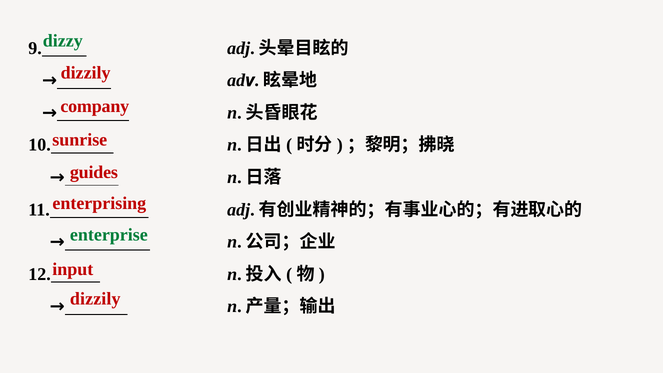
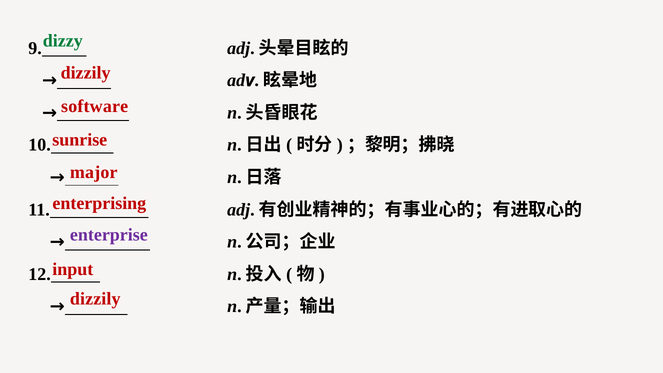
company: company -> software (95, 107)
guides: guides -> major (94, 172)
enterprise colour: green -> purple (109, 235)
